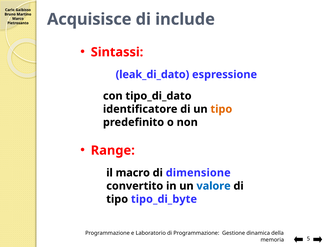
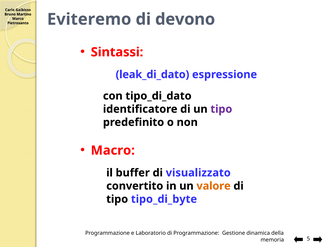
Acquisisce: Acquisisce -> Eviteremo (89, 19)
include: include -> devono (185, 19)
tipo colour: orange -> purple (221, 109)
Range: Range -> Macro (113, 150)
macro: macro -> buffer (133, 173)
dimensione: dimensione -> visualizzato (198, 173)
valore colour: blue -> orange (214, 186)
